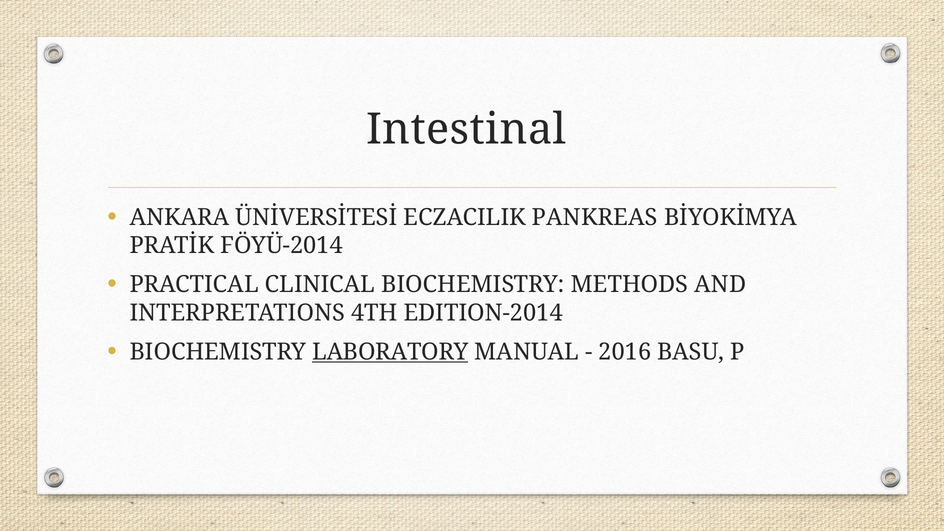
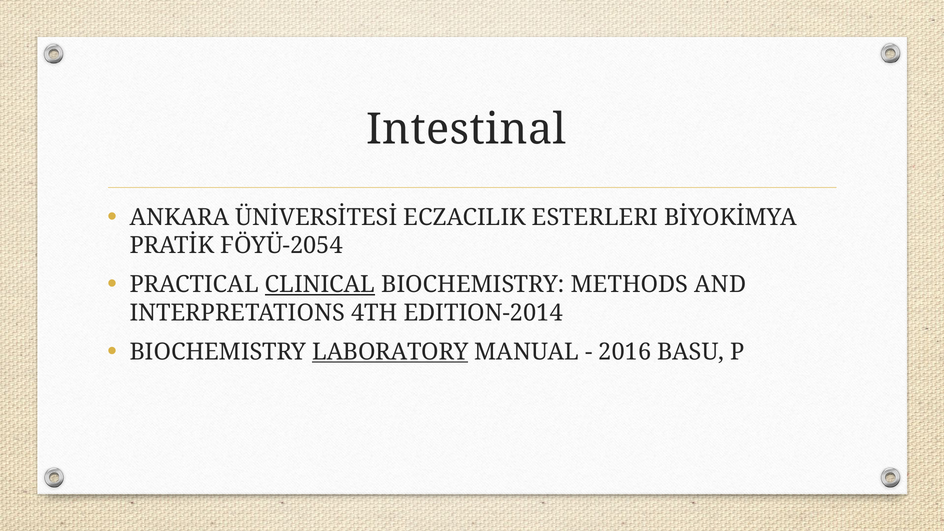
PANKREAS: PANKREAS -> ESTERLERI (595, 217)
FÖYÜ-2014: FÖYÜ-2014 -> FÖYÜ-2054 (281, 246)
CLINICAL underline: none -> present (320, 285)
